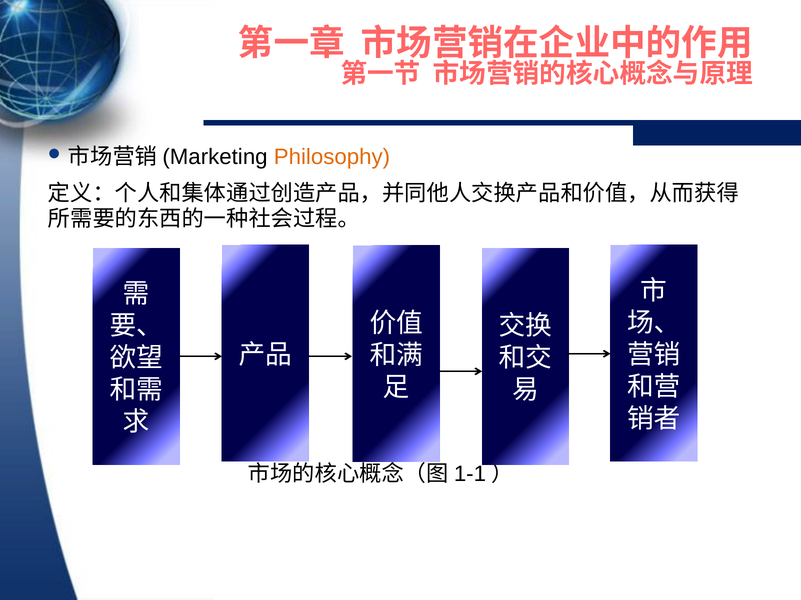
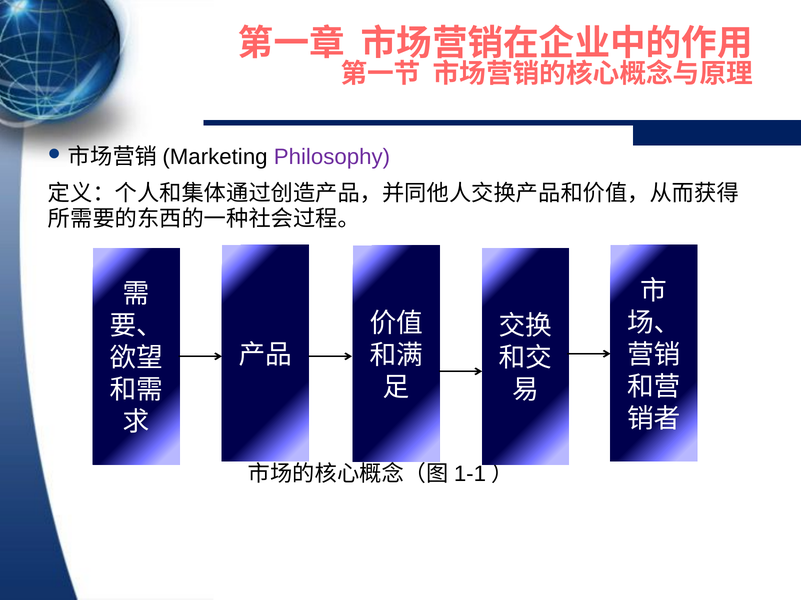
Philosophy colour: orange -> purple (332, 157)
